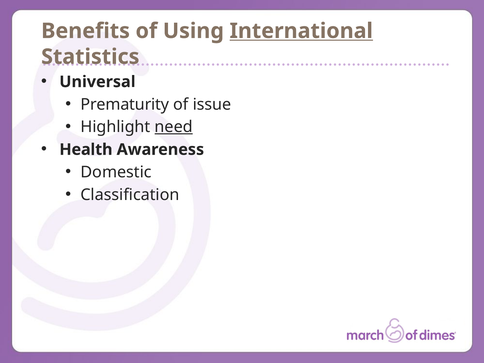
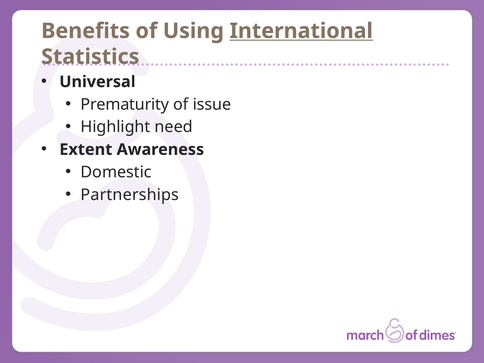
need underline: present -> none (174, 127)
Health: Health -> Extent (86, 150)
Classification: Classification -> Partnerships (130, 195)
